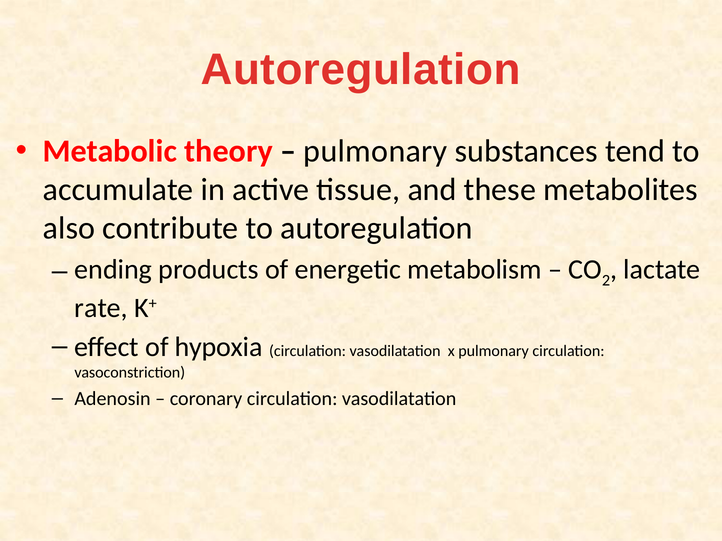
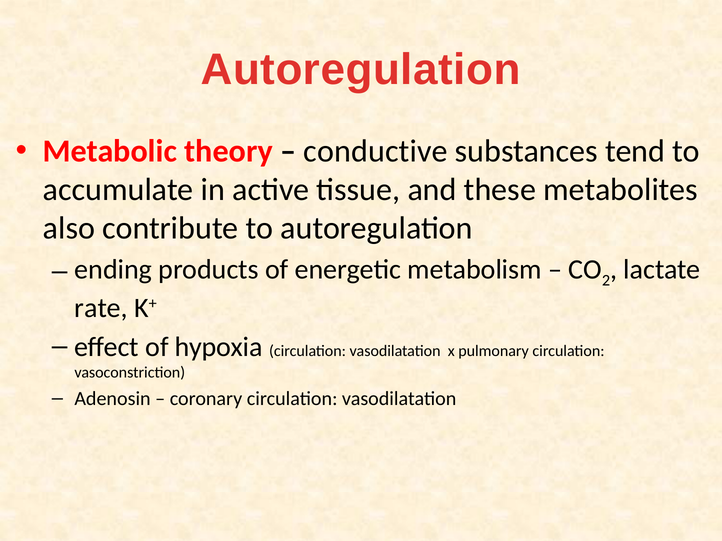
pulmonary: pulmonary -> conductive (376, 151)
